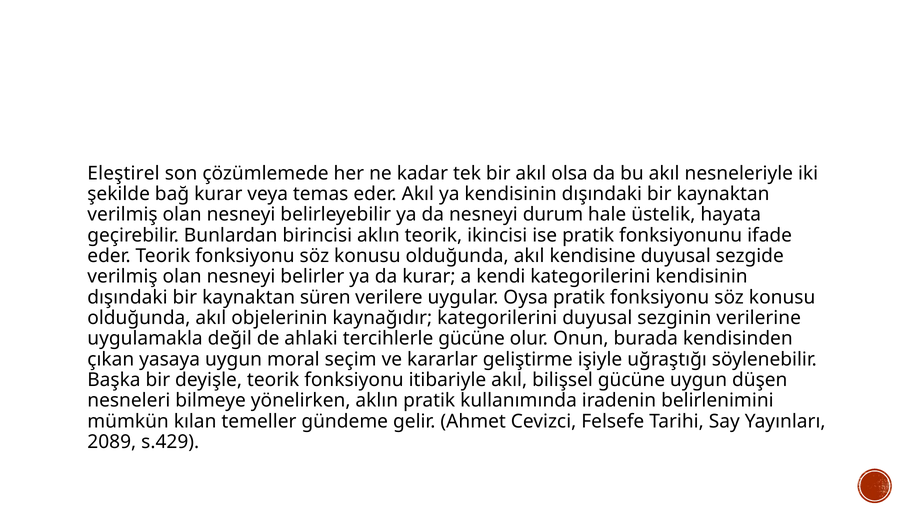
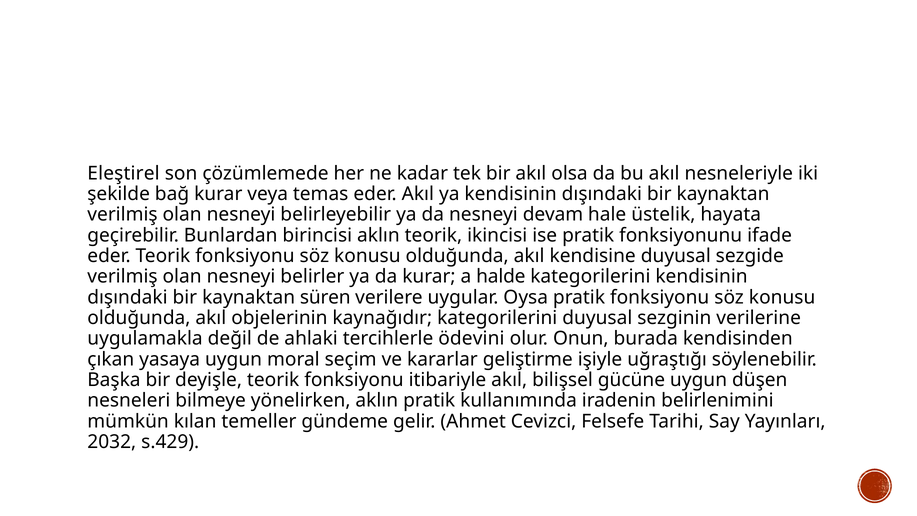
durum: durum -> devam (553, 215)
kendi: kendi -> halde (501, 277)
tercihlerle gücüne: gücüne -> ödevini (471, 339)
2089: 2089 -> 2032 (112, 442)
